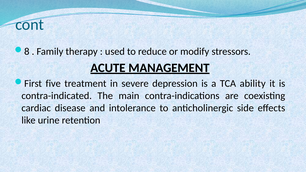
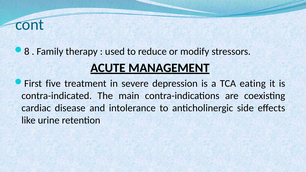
ability: ability -> eating (253, 84)
